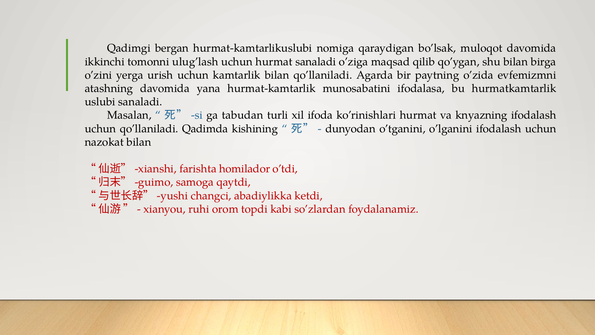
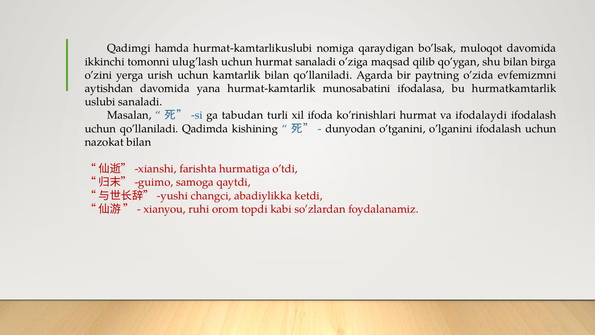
bergan: bergan -> hamda (172, 48)
atashning: atashning -> aytishdan (109, 88)
knyazning: knyazning -> ifodalaydi (481, 115)
homilador: homilador -> hurmatiga (245, 169)
